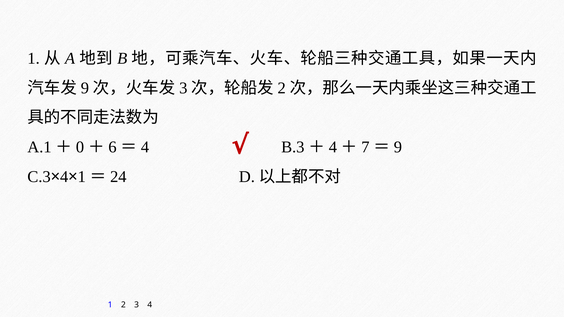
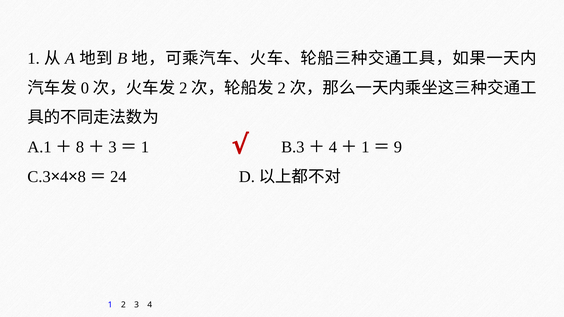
9: 9 -> 0 (85, 88)
3: 3 -> 2 (183, 88)
0: 0 -> 8 (80, 147)
6: 6 -> 3 (113, 147)
4: 4 -> 1 (145, 147)
7: 7 -> 1 (365, 147)
1: 1 -> 8 (82, 177)
